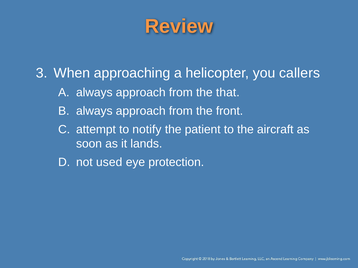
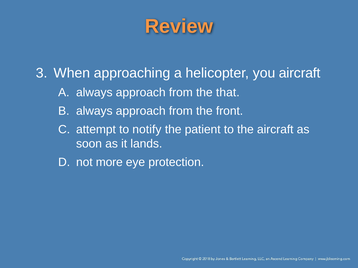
you callers: callers -> aircraft (300, 73)
used: used -> more (109, 163)
